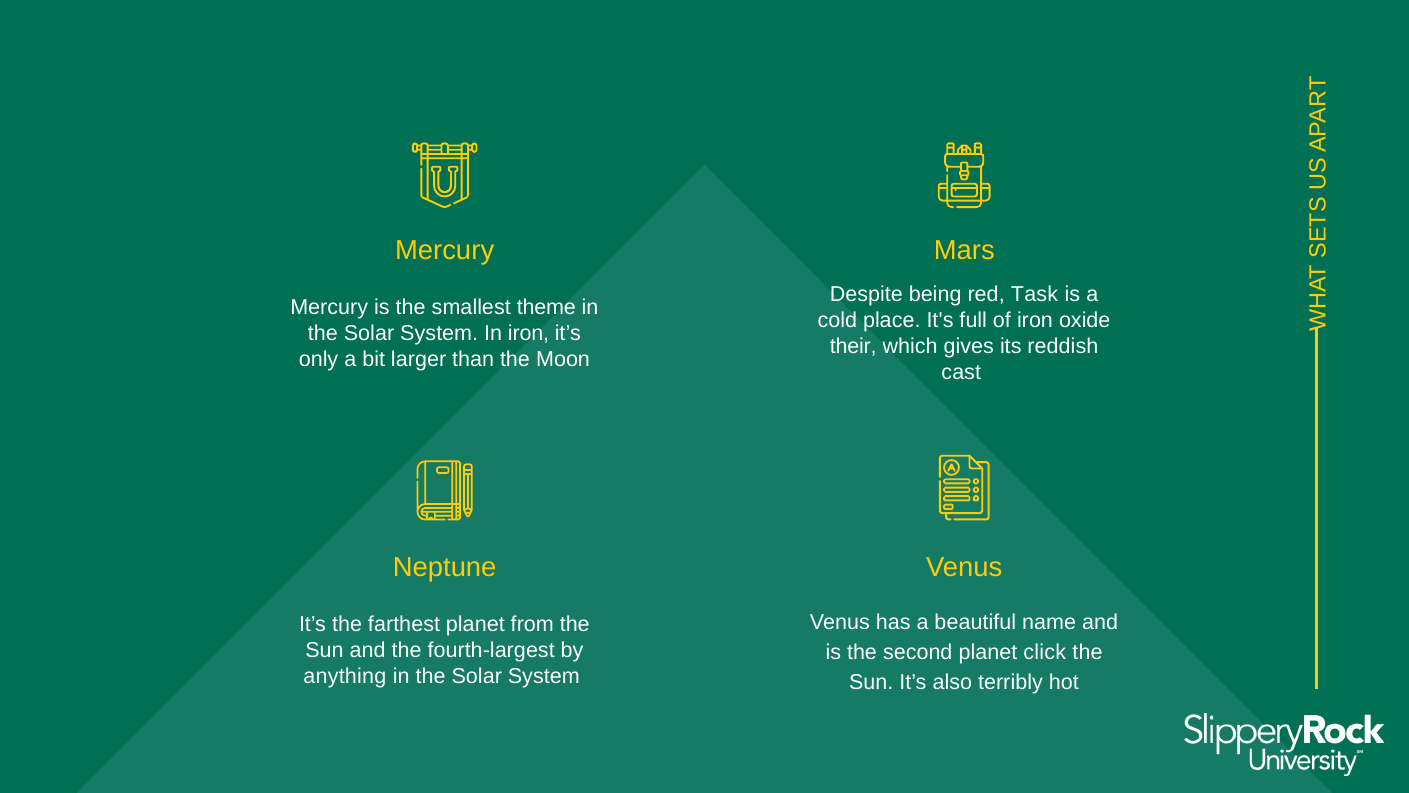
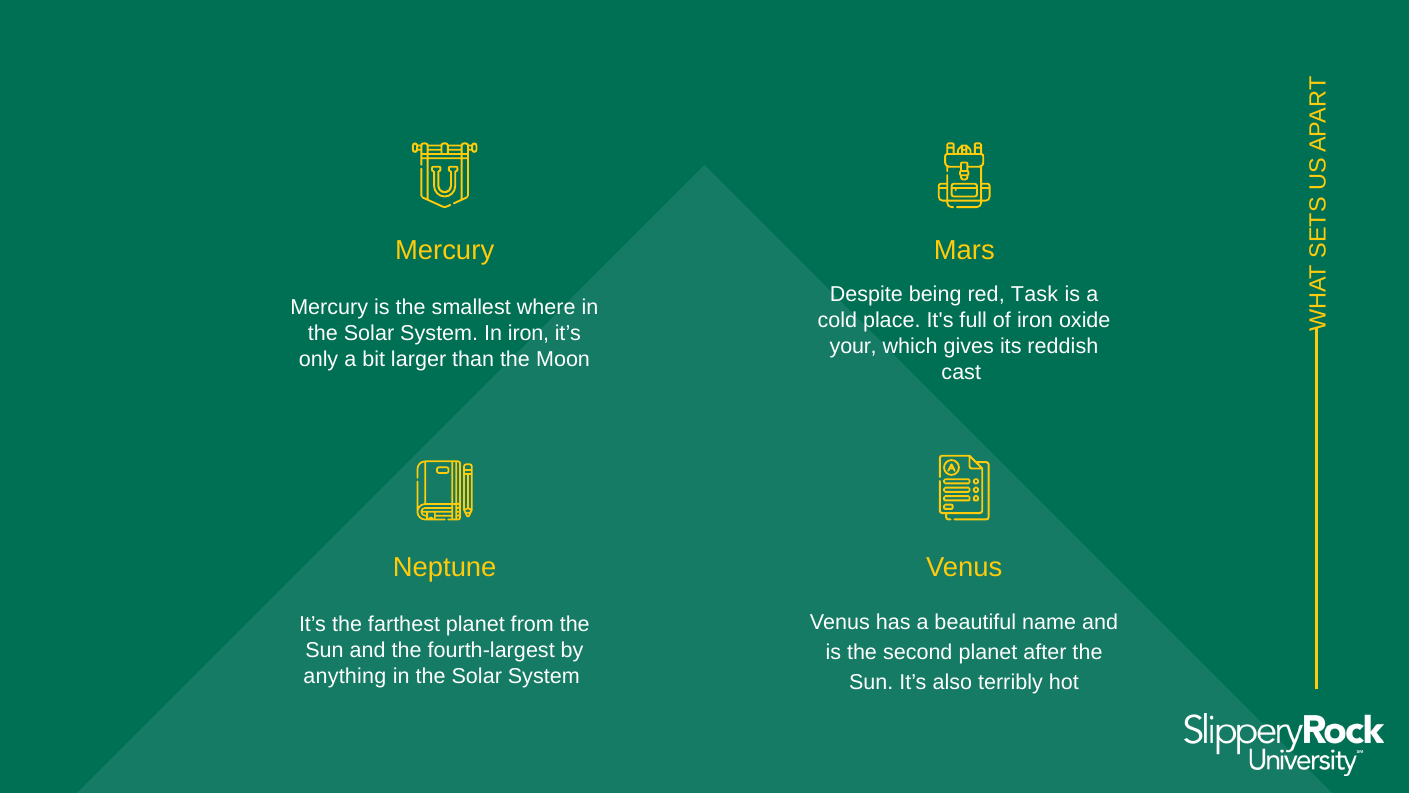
theme: theme -> where (546, 307)
their: their -> your (853, 346)
click: click -> after (1045, 652)
